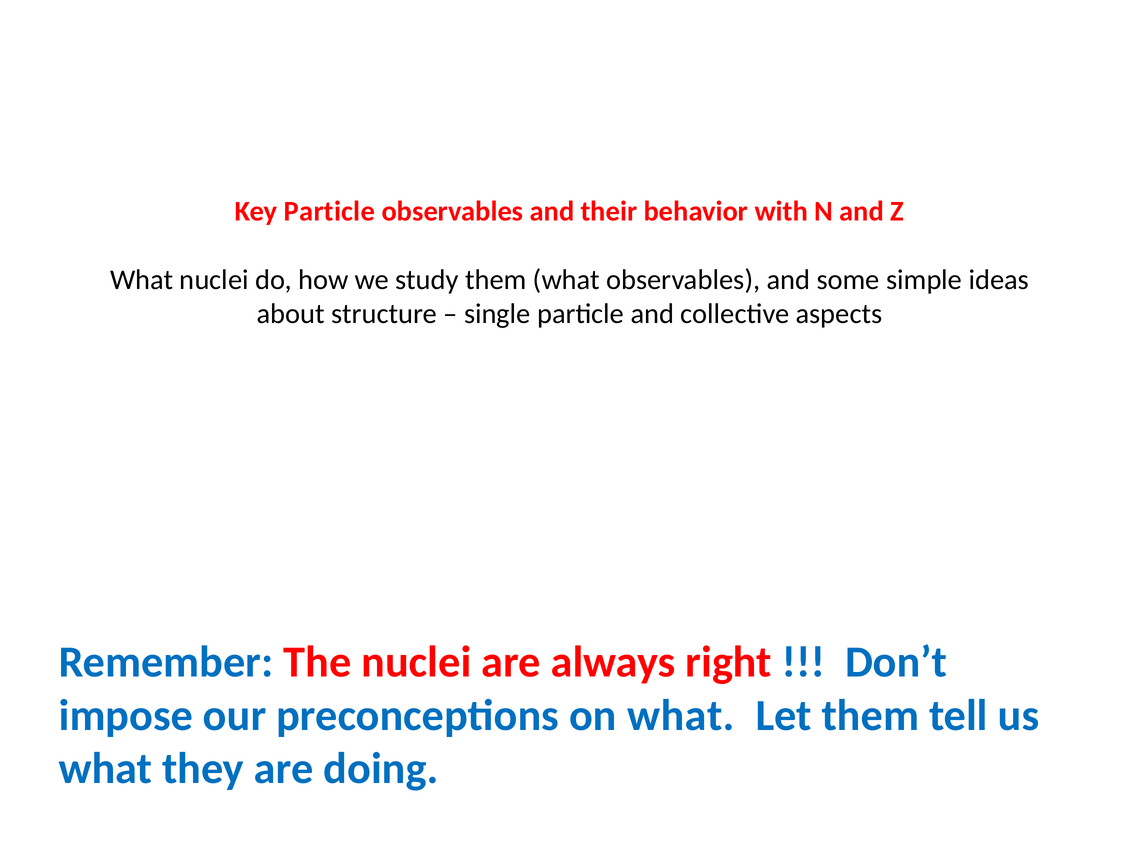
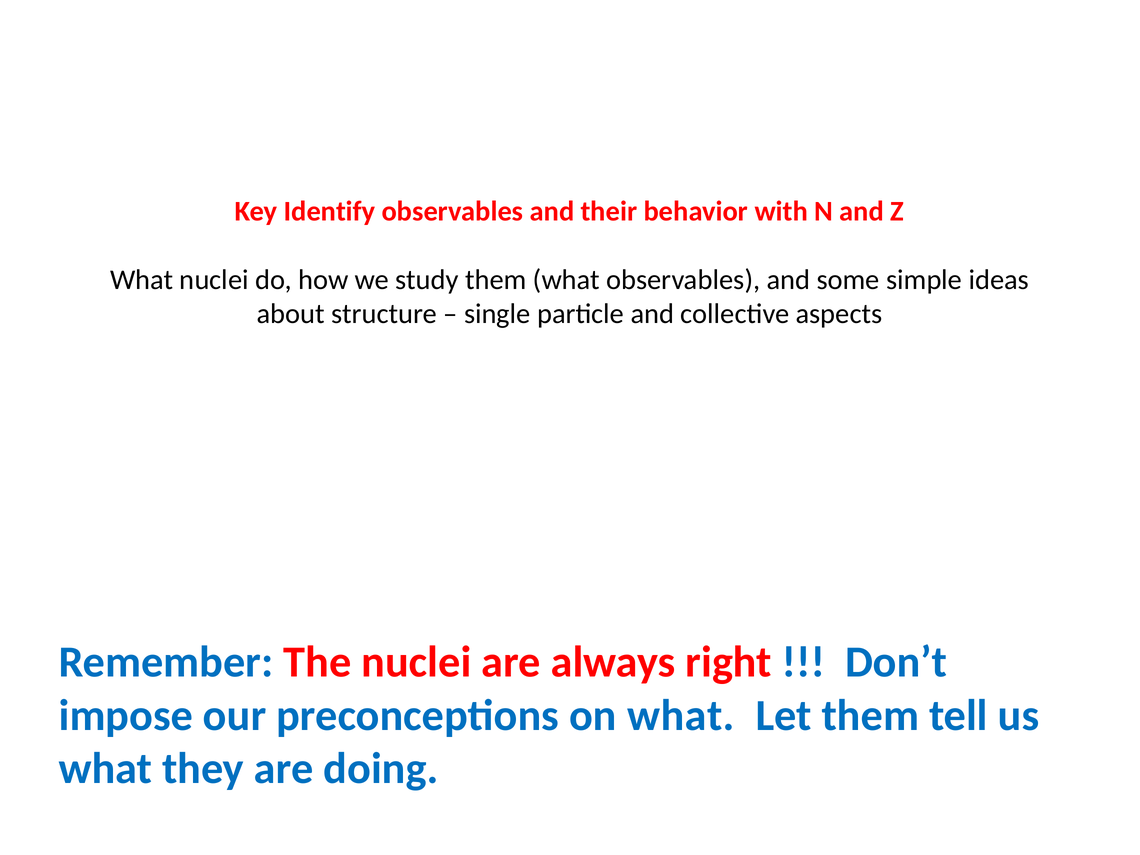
Key Particle: Particle -> Identify (330, 211)
